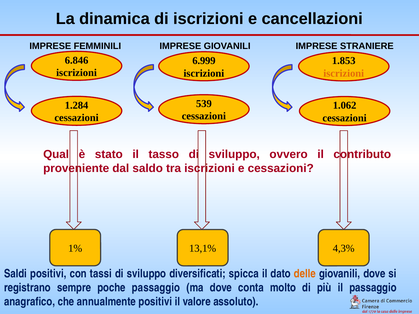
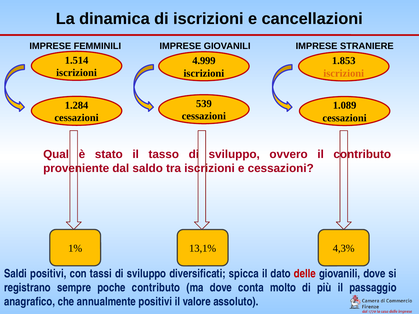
6.846: 6.846 -> 1.514 (77, 60)
6.999: 6.999 -> 4.999 (204, 61)
1.062: 1.062 -> 1.089 (345, 106)
delle colour: orange -> red (305, 274)
poche passaggio: passaggio -> contributo (156, 288)
